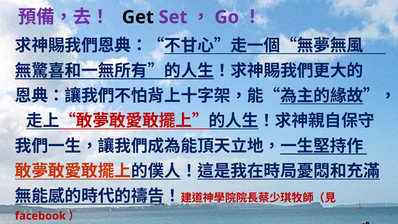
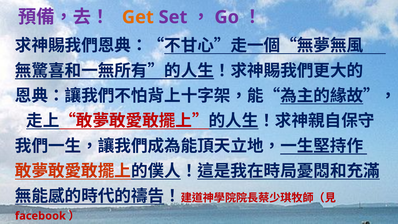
Get colour: black -> orange (138, 17)
